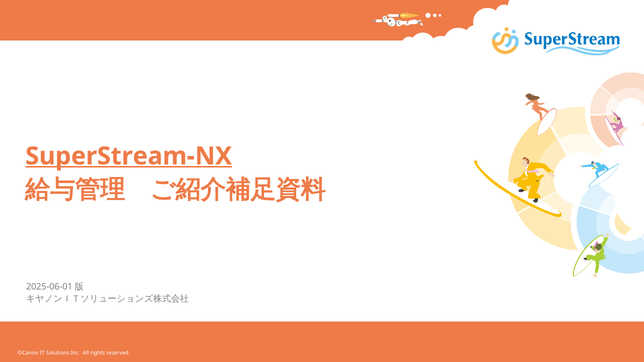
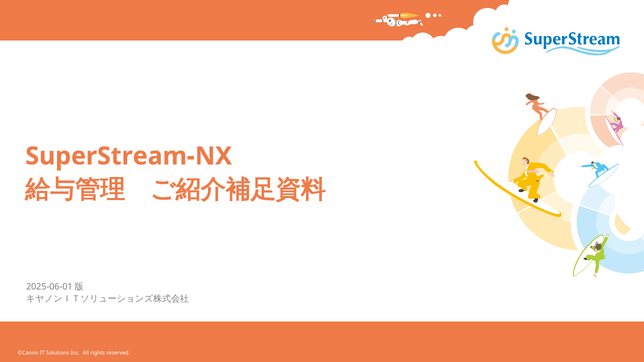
SuperStream-NX underline: present -> none (129, 156)
